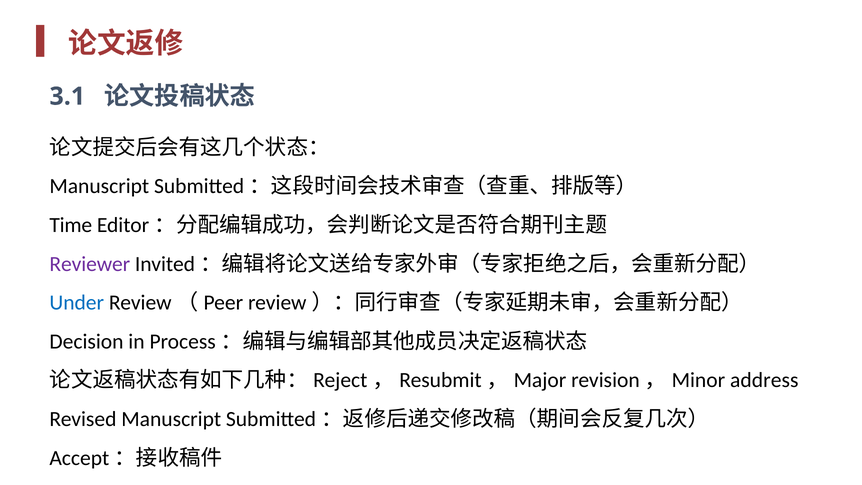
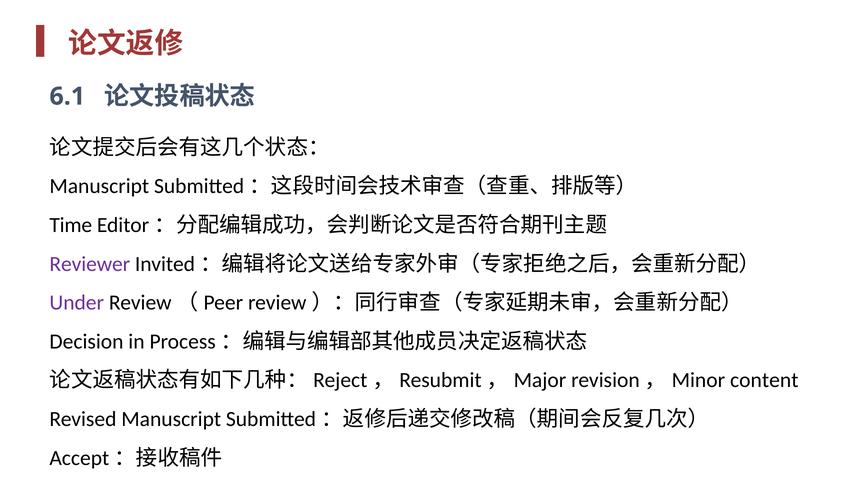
3.1: 3.1 -> 6.1 (67, 96)
Under colour: blue -> purple (77, 303)
address: address -> content (764, 380)
